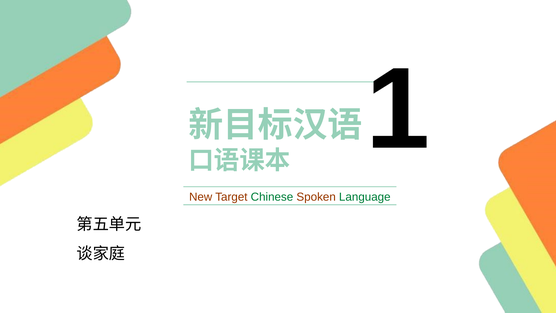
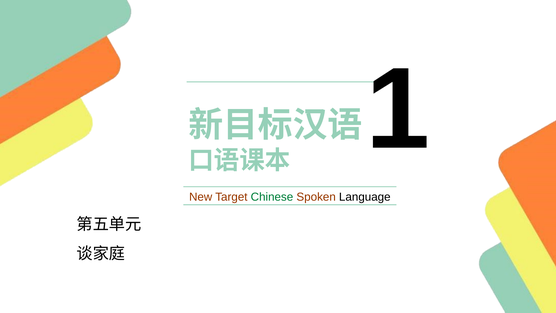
Language colour: green -> black (365, 197)
